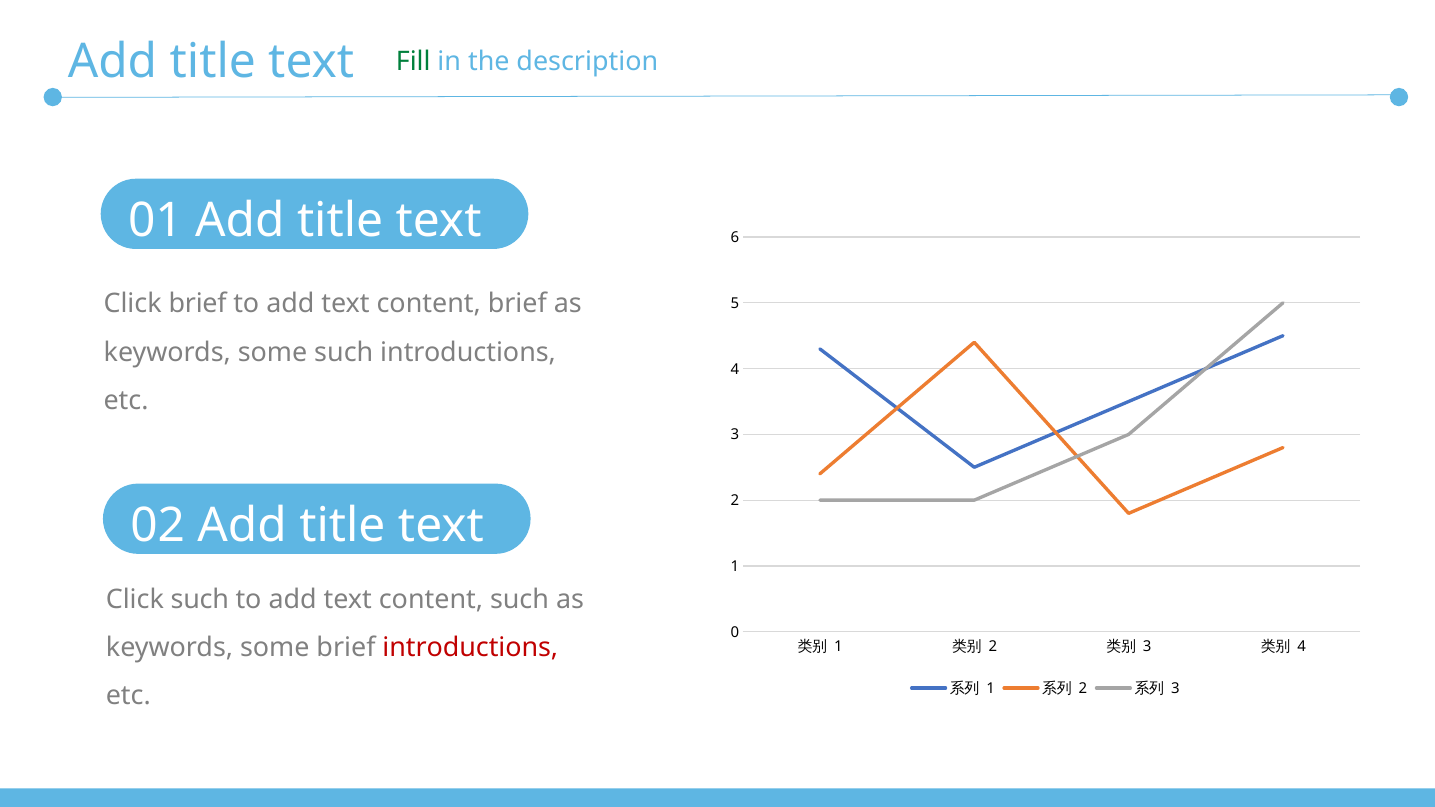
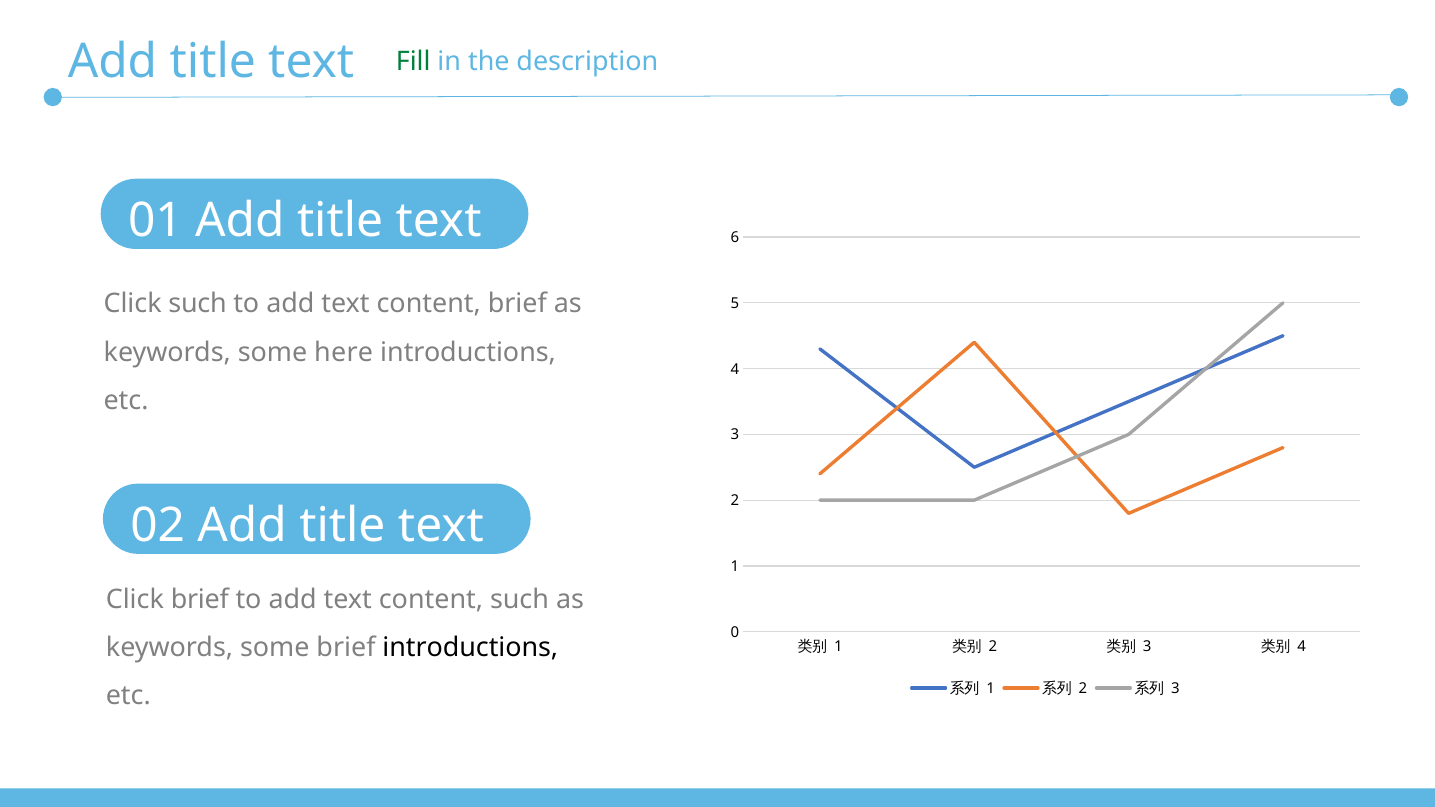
Click brief: brief -> such (198, 304)
some such: such -> here (344, 353)
Click such: such -> brief (200, 599)
introductions colour: red -> black (470, 648)
